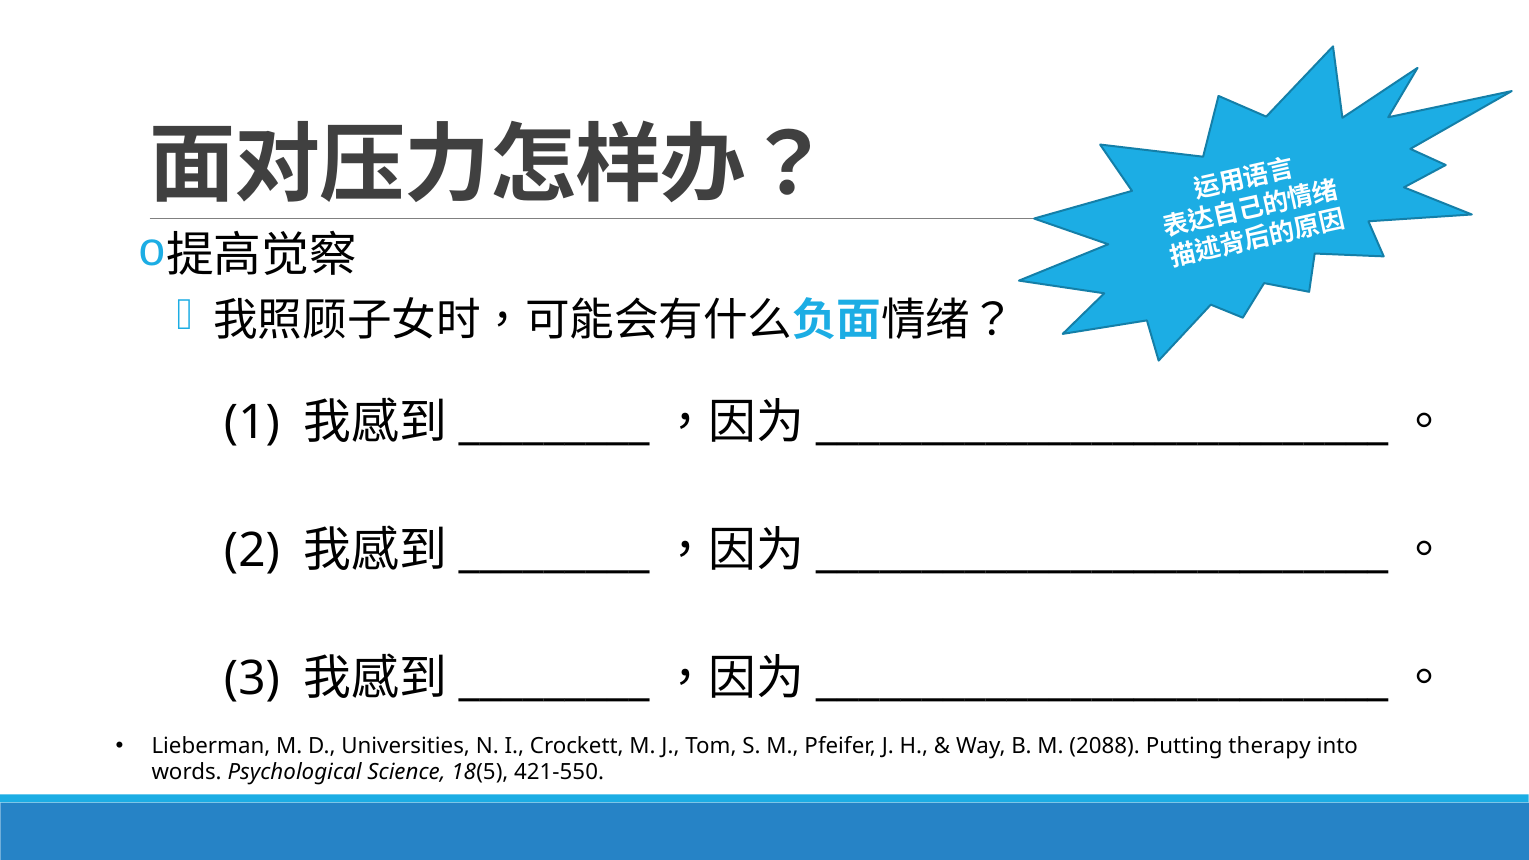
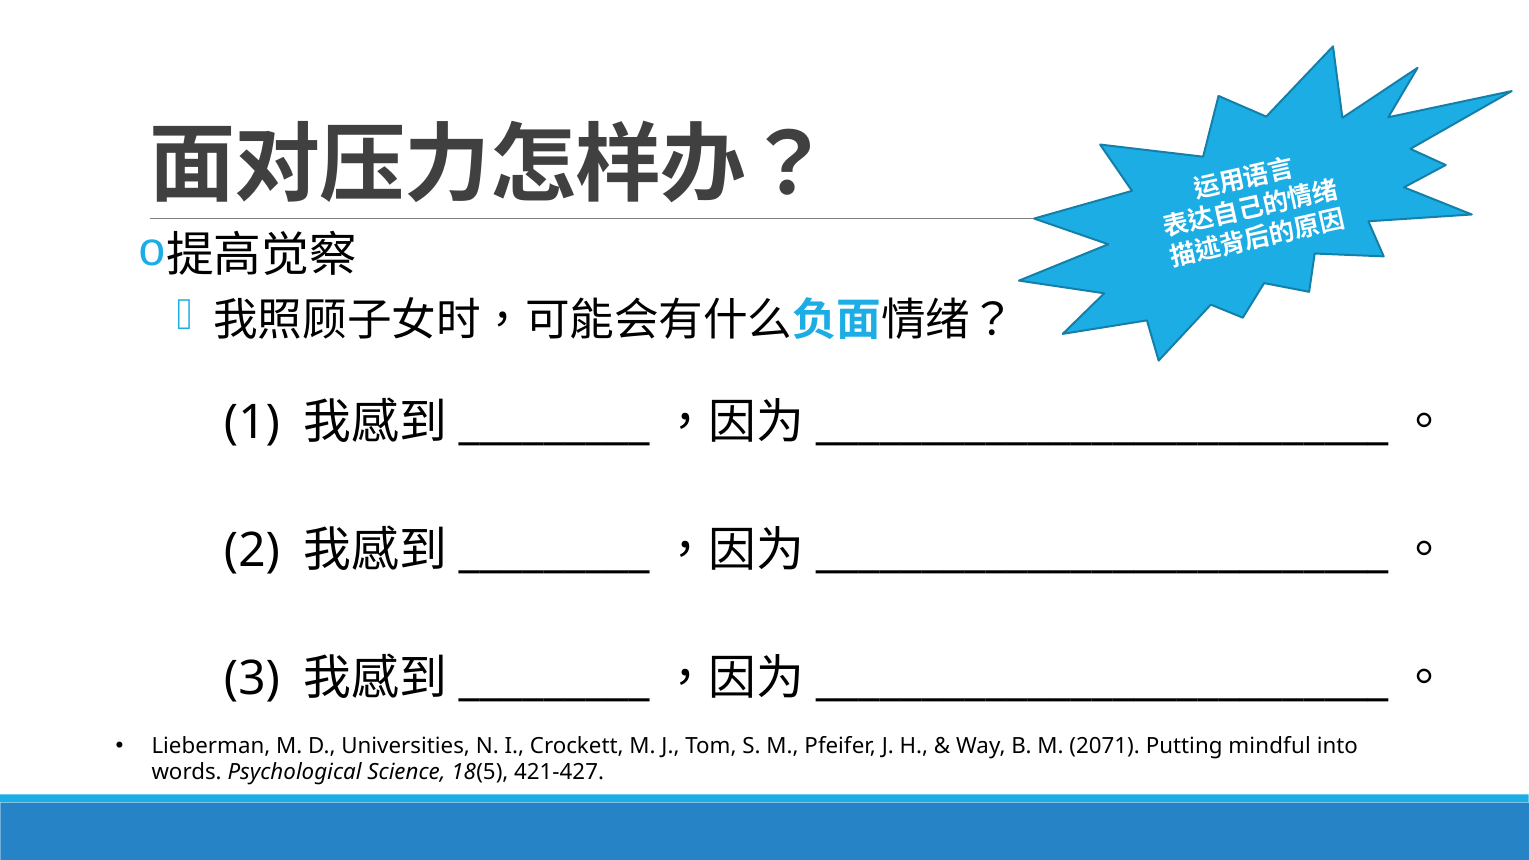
2088: 2088 -> 2071 (1105, 746)
therapy: therapy -> mindful (1270, 746)
421-550: 421-550 -> 421-427 (559, 773)
